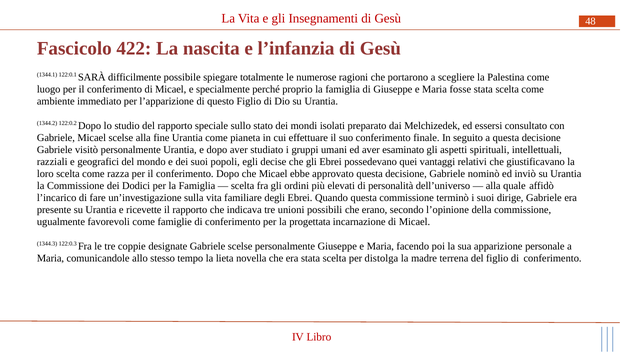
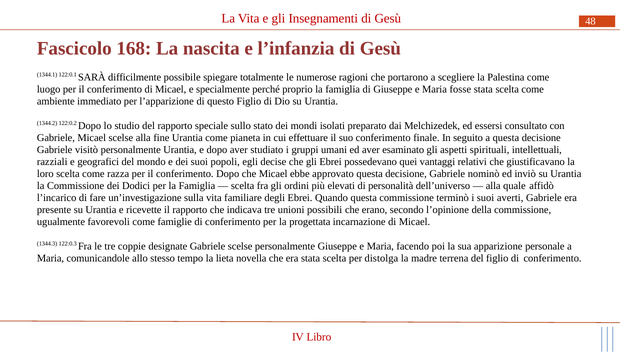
422: 422 -> 168 (134, 48)
dirige: dirige -> averti (510, 198)
